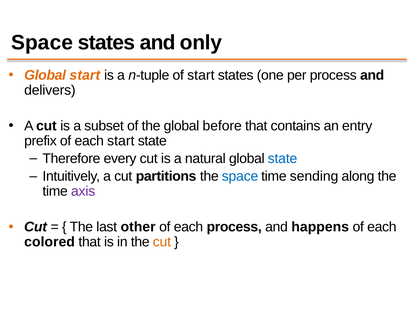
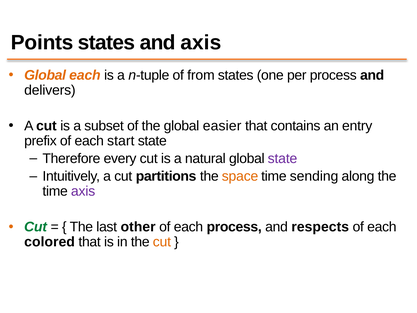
Space: Space -> Points (42, 43)
and only: only -> axis (201, 43)
Global start: start -> each (85, 75)
of start: start -> from (201, 75)
before: before -> easier (222, 126)
state colour: blue -> purple (282, 158)
space colour: blue -> orange (240, 176)
Cut colour: black -> green (36, 227)
happens: happens -> respects (320, 227)
